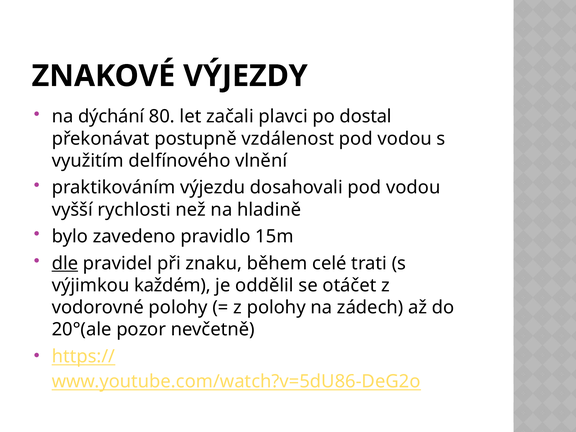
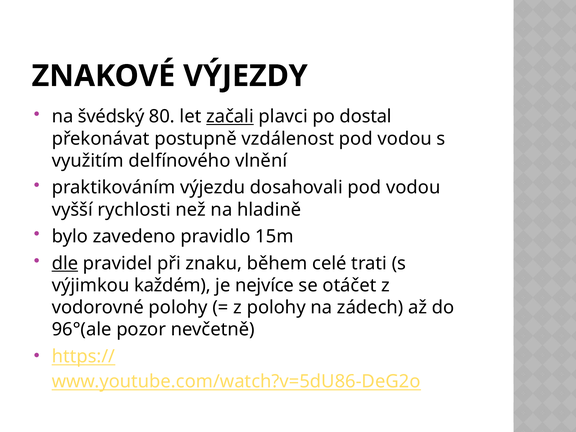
dýchání: dýchání -> švédský (111, 117)
začali underline: none -> present (230, 117)
oddělil: oddělil -> nejvíce (265, 285)
20°(ale: 20°(ale -> 96°(ale (82, 330)
